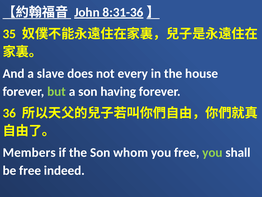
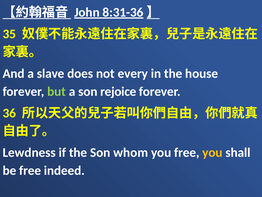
having: having -> rejoice (118, 91)
Members: Members -> Lewdness (29, 152)
you colour: light green -> yellow (212, 152)
